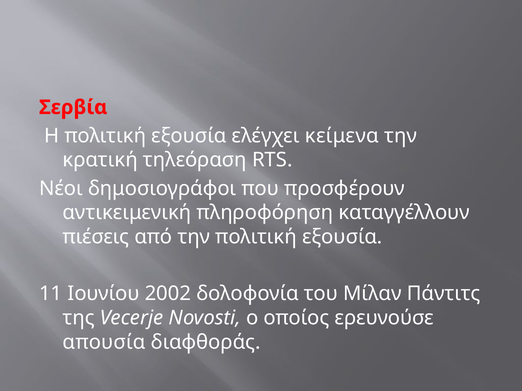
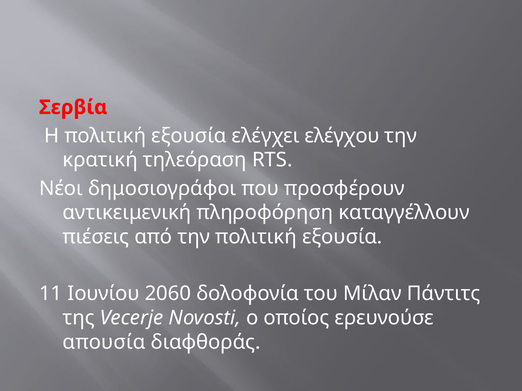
κείμενα: κείμενα -> ελέγχου (342, 136)
2002: 2002 -> 2060 (168, 294)
